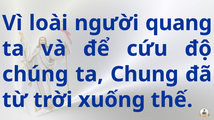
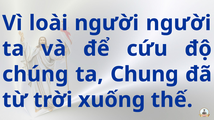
người quang: quang -> người (178, 23)
